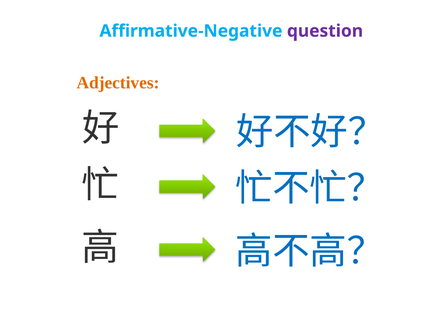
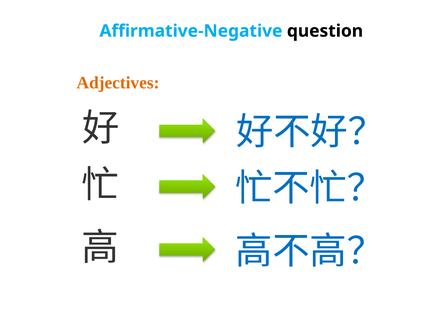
question colour: purple -> black (325, 31)
